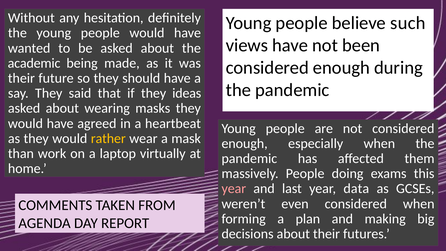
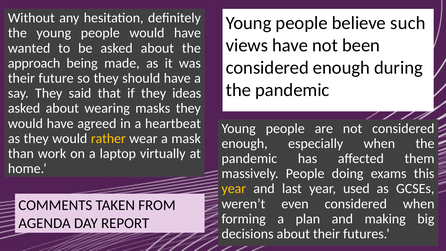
academic: academic -> approach (34, 63)
year colour: pink -> yellow (234, 189)
data: data -> used (356, 189)
